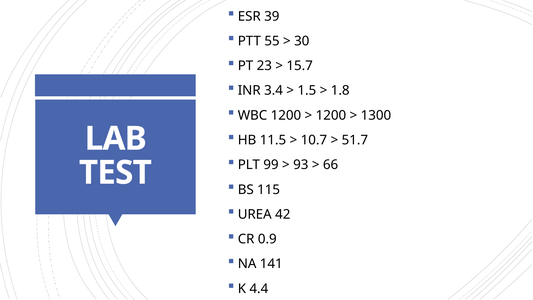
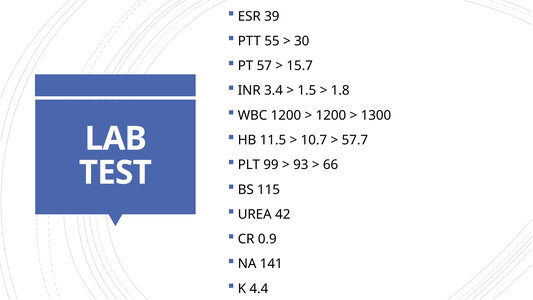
23: 23 -> 57 (264, 66)
51.7: 51.7 -> 57.7 (355, 140)
